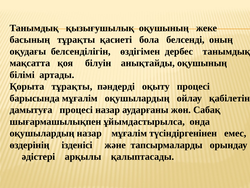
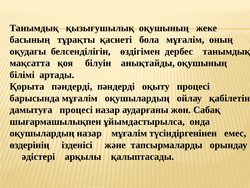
бола белсенді: белсенді -> мұғалім (185, 40)
Қорыта тұрақты: тұрақты -> пәндерді (72, 86)
